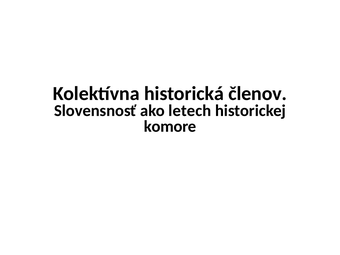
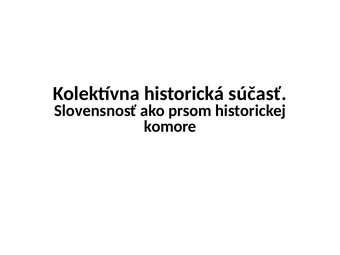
členov: členov -> súčasť (258, 94)
letech: letech -> prsom (190, 111)
